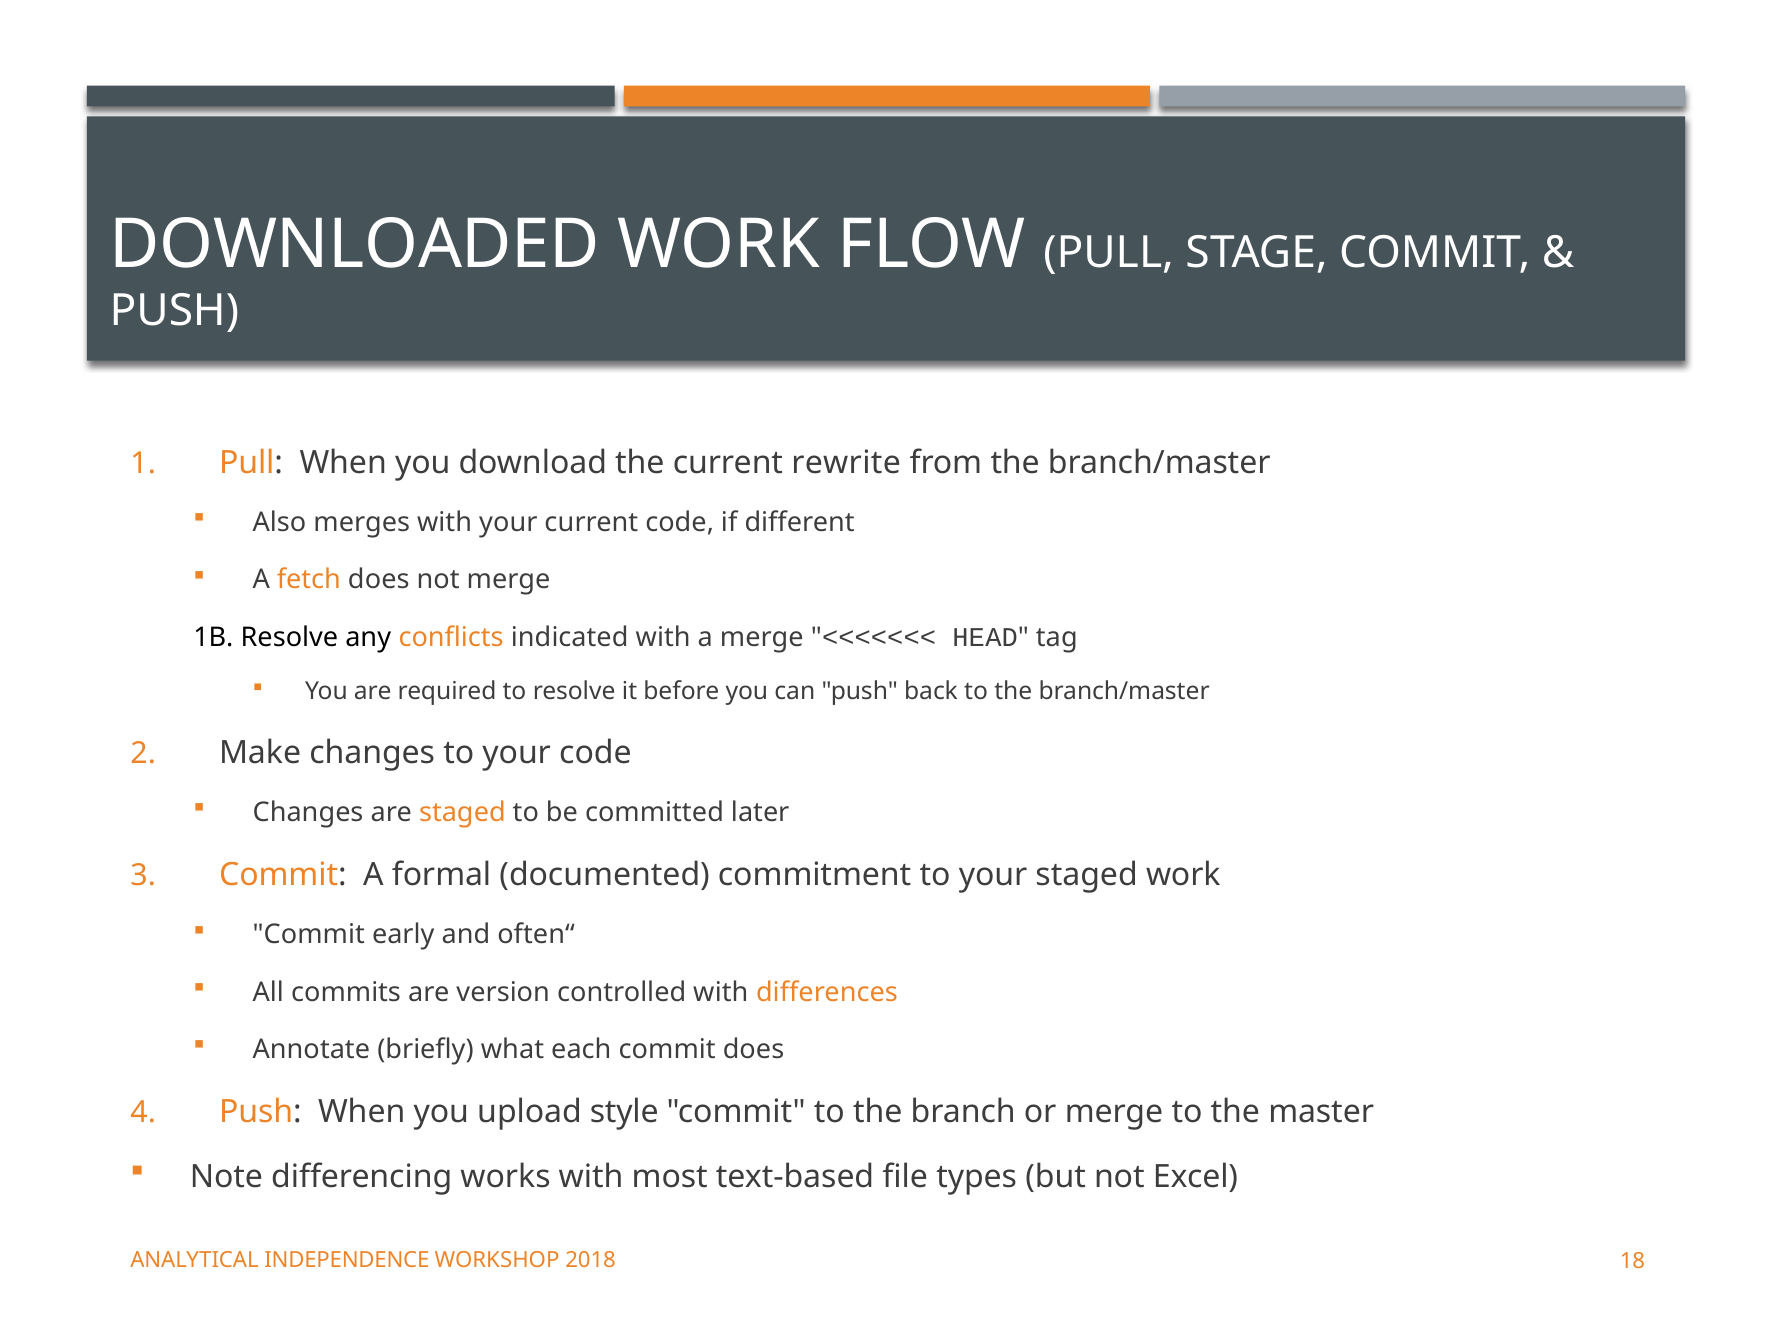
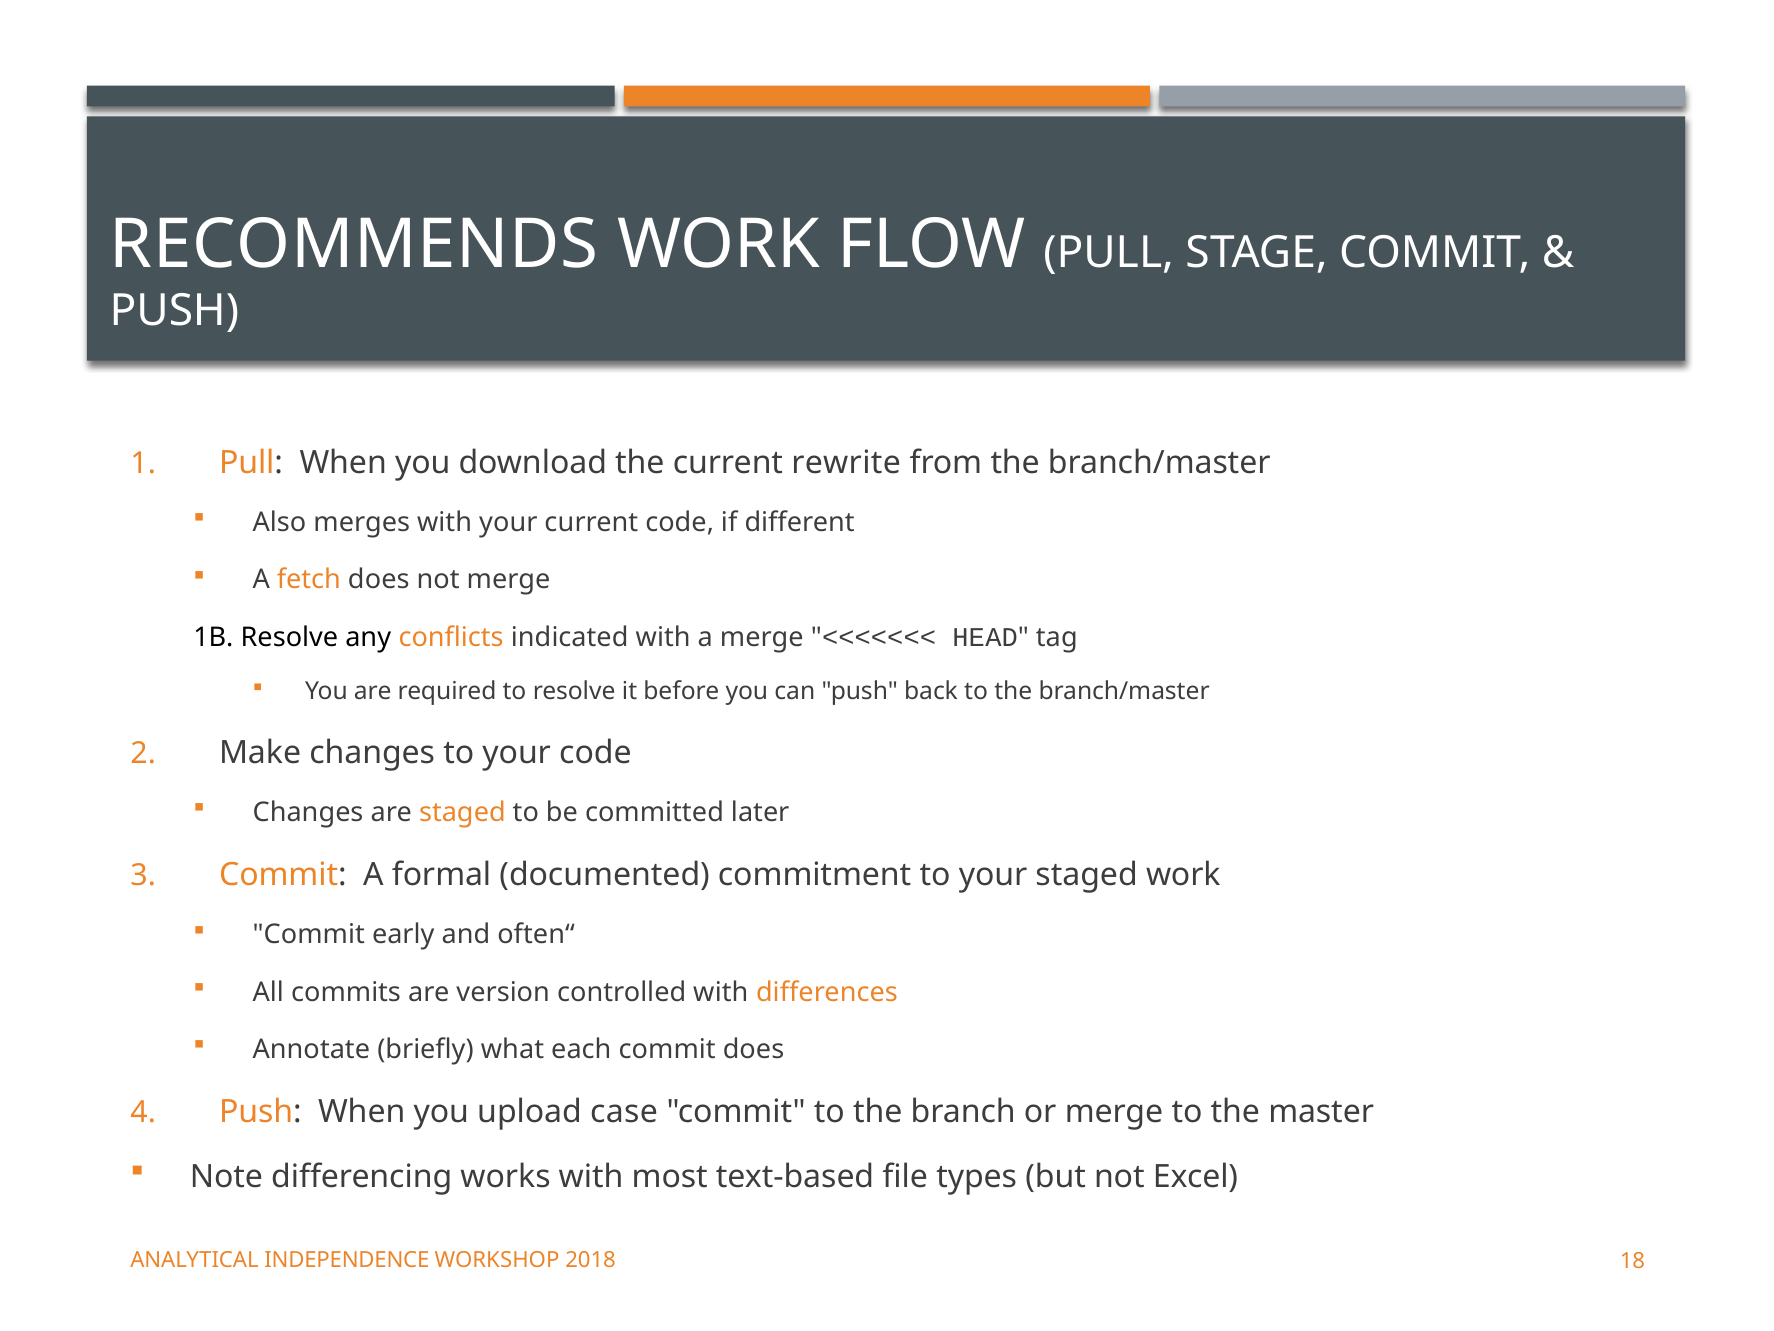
DOWNLOADED: DOWNLOADED -> RECOMMENDS (354, 245)
style: style -> case (624, 1112)
